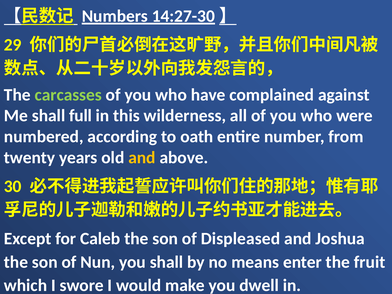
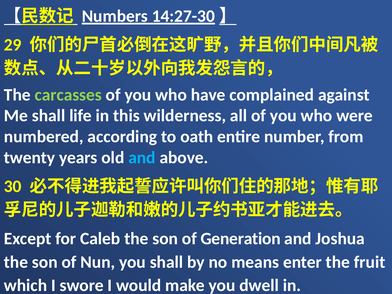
full: full -> life (80, 116)
and colour: yellow -> light blue (142, 158)
Displeased: Displeased -> Generation (241, 239)
